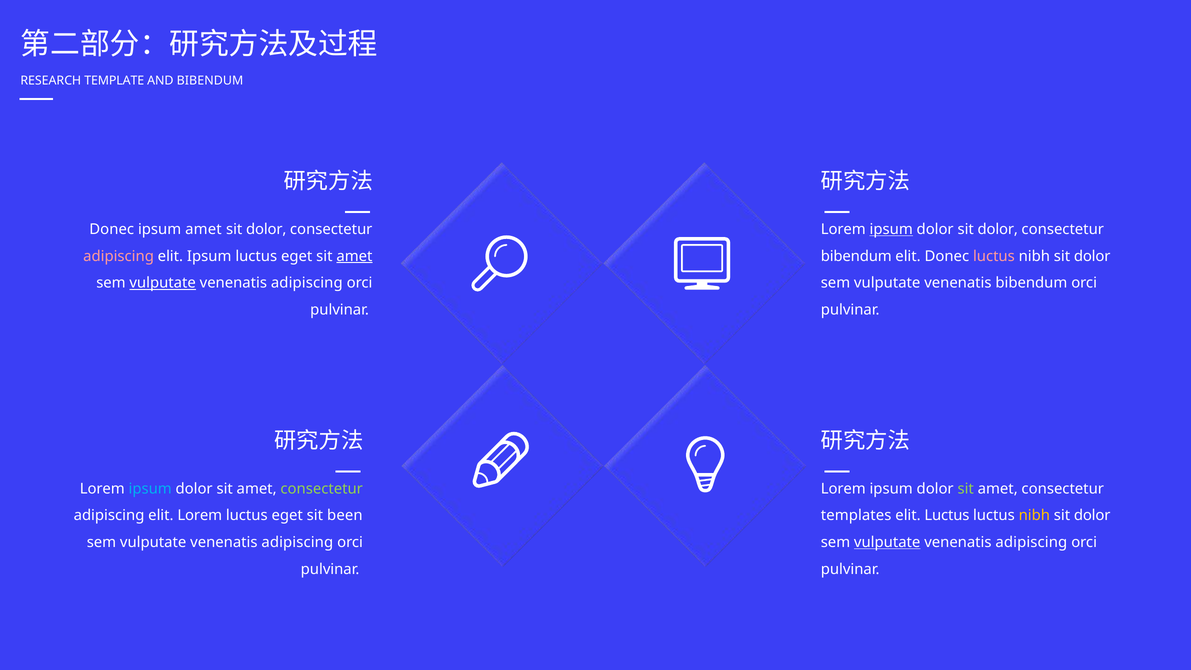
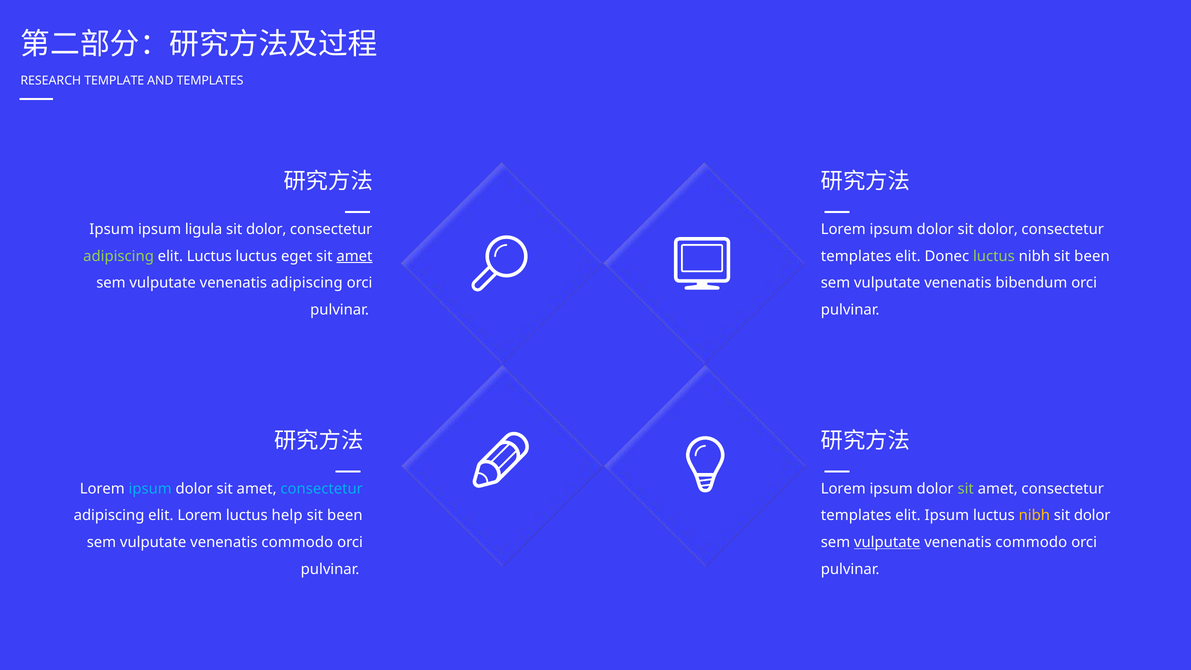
AND BIBENDUM: BIBENDUM -> TEMPLATES (210, 81)
Donec: Donec -> Ipsum (112, 229)
ipsum amet: amet -> ligula (204, 229)
ipsum underline: present -> none (891, 229)
adipiscing colour: pink -> light green (119, 256)
elit Ipsum: Ipsum -> Luctus (209, 256)
bibendum: bibendum -> templates (856, 256)
luctus colour: pink -> light green (994, 256)
dolor: dolor -> been (1092, 256)
vulputate underline: present -> none (163, 283)
consectetur colour: light green -> light blue (322, 489)
eget: eget -> help (287, 515)
elit Luctus: Luctus -> Ipsum (947, 515)
adipiscing: adipiscing -> commodo (297, 542)
adipiscing: adipiscing -> commodo (1031, 542)
